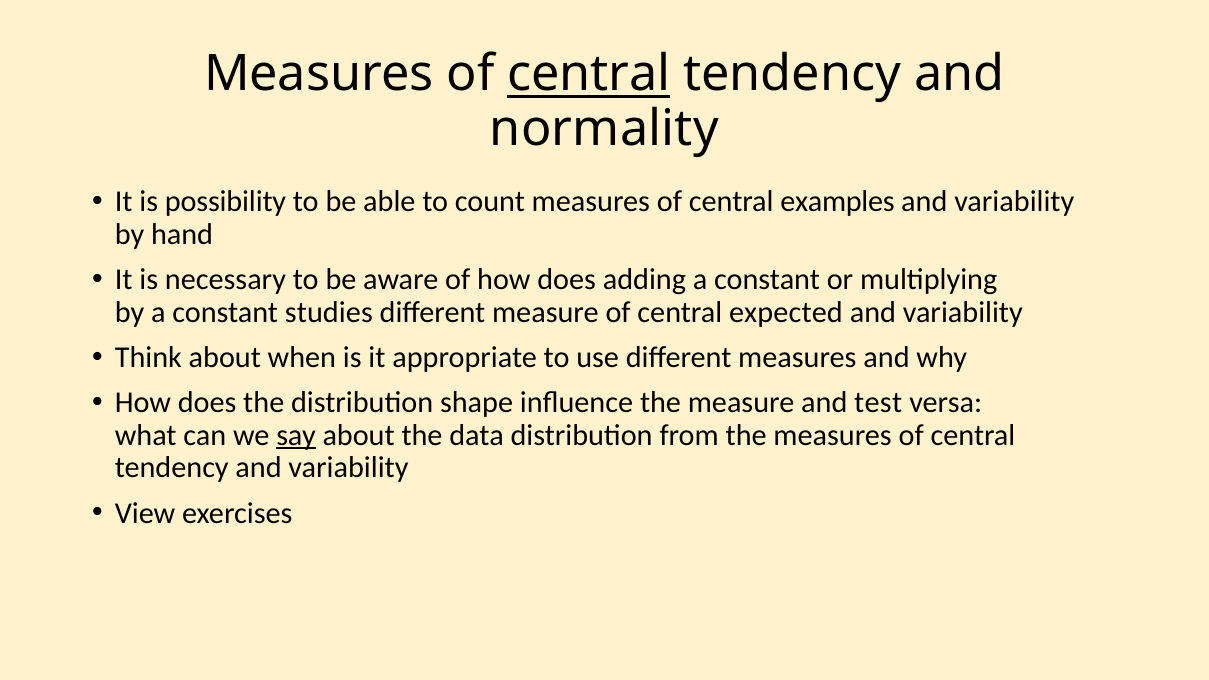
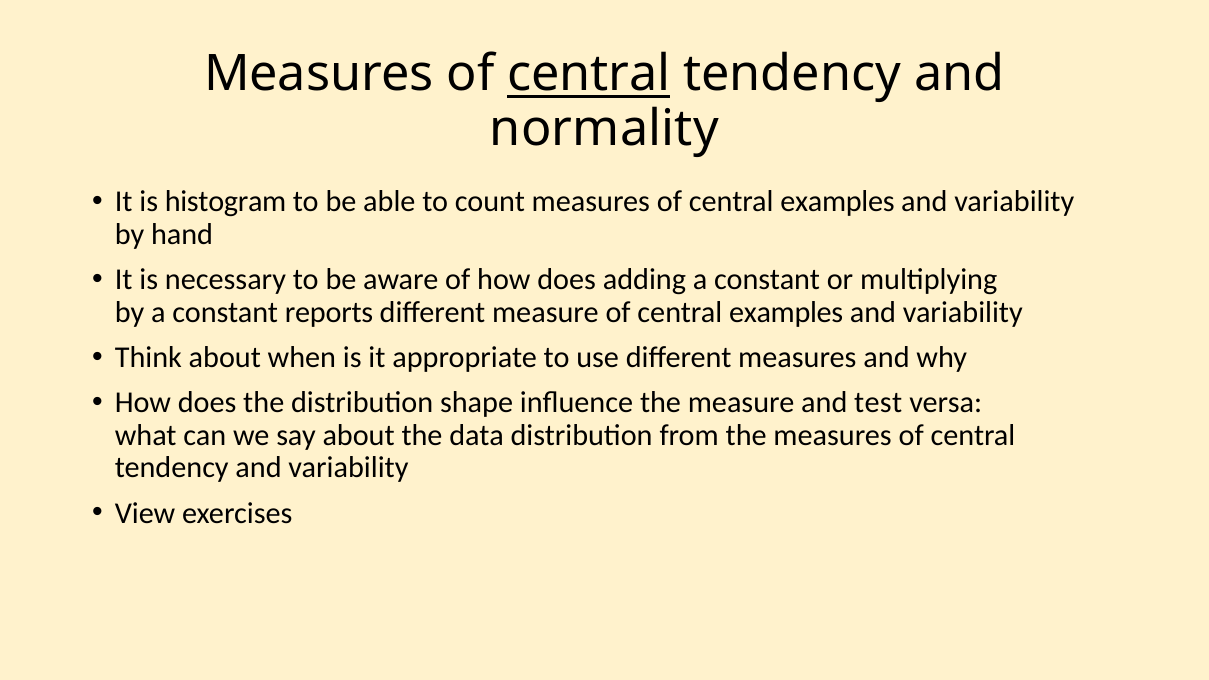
possibility: possibility -> histogram (226, 202)
studies: studies -> reports (329, 312)
measure of central expected: expected -> examples (786, 312)
say underline: present -> none (296, 435)
